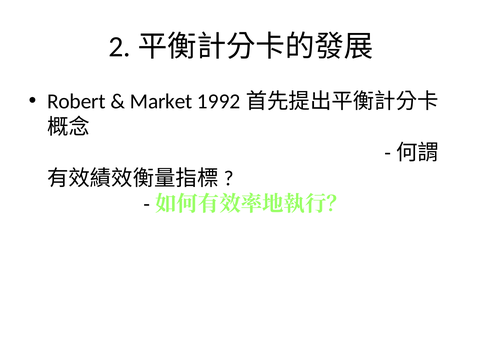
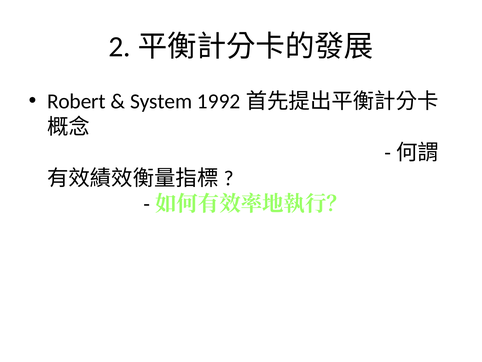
Market: Market -> System (161, 101)
